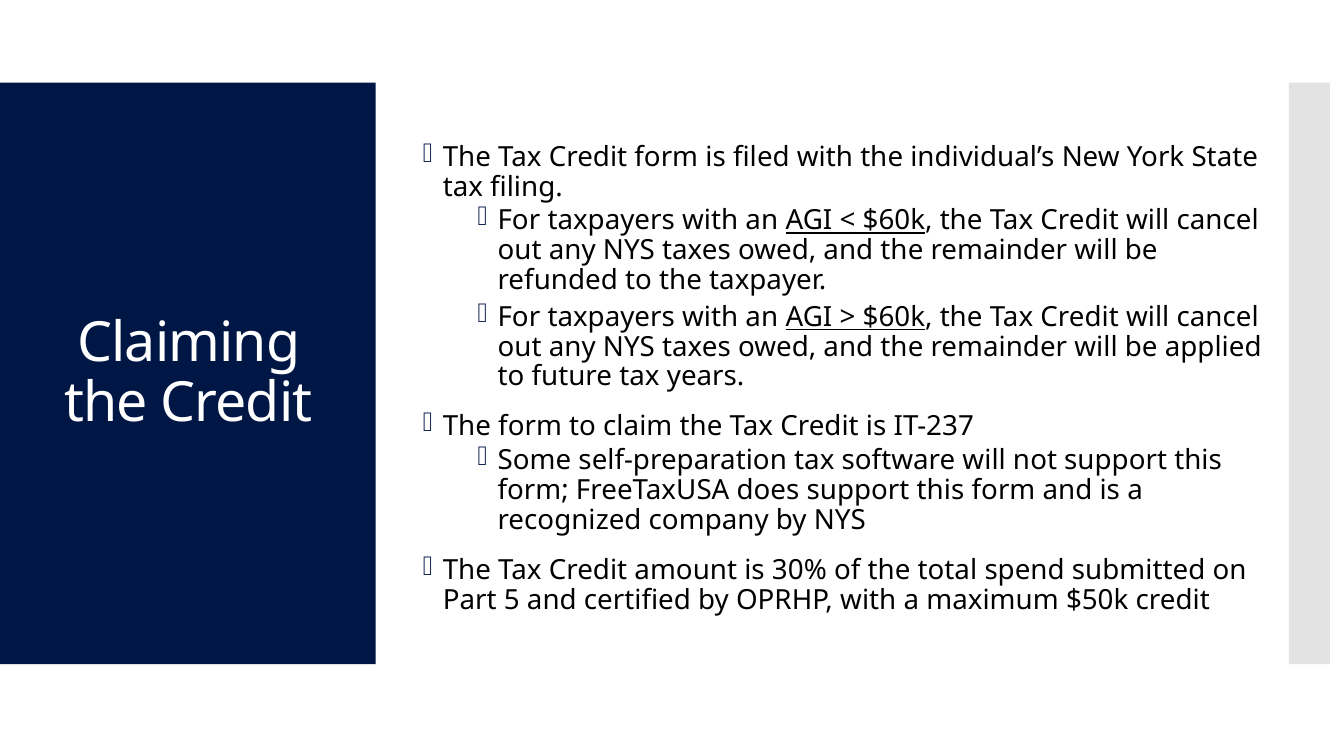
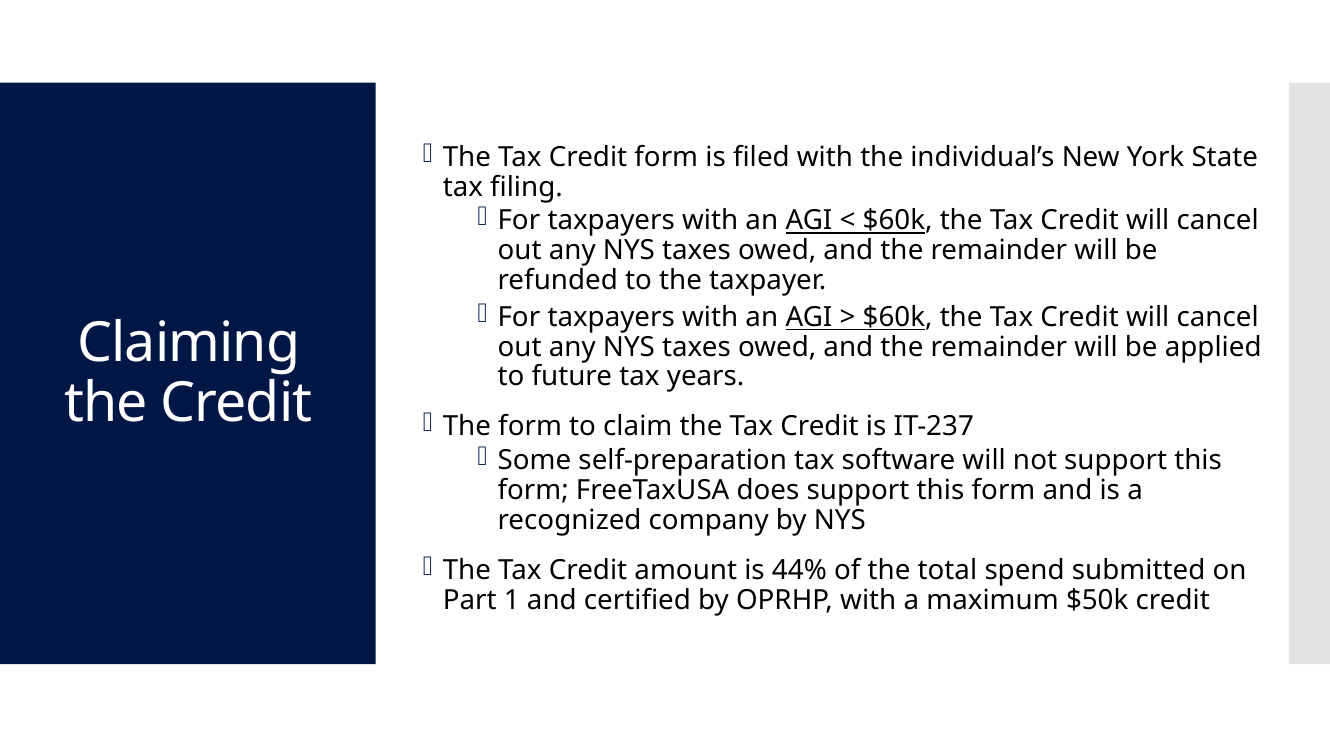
30%: 30% -> 44% (799, 570)
5: 5 -> 1 (512, 600)
